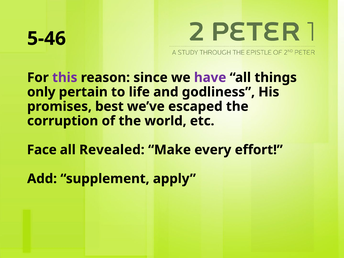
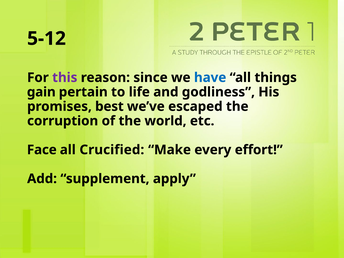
5-46: 5-46 -> 5-12 (47, 39)
have colour: purple -> blue (210, 78)
only: only -> gain (41, 92)
Revealed: Revealed -> Crucified (112, 150)
